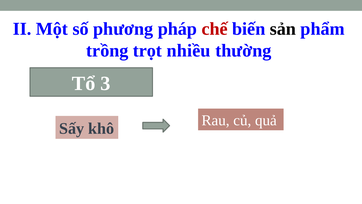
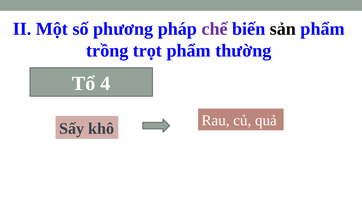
chế colour: red -> purple (215, 29)
trọt nhiều: nhiều -> phẩm (189, 50)
3: 3 -> 4 (105, 83)
